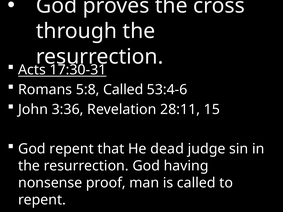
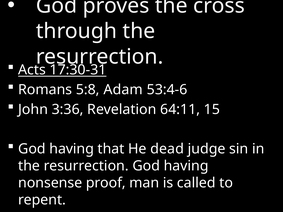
5:8 Called: Called -> Adam (123, 90)
28:11: 28:11 -> 64:11 (180, 109)
repent: repent -> having (72, 149)
